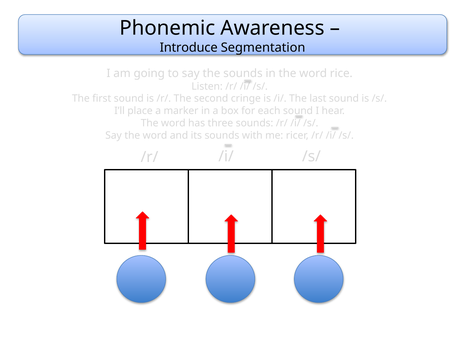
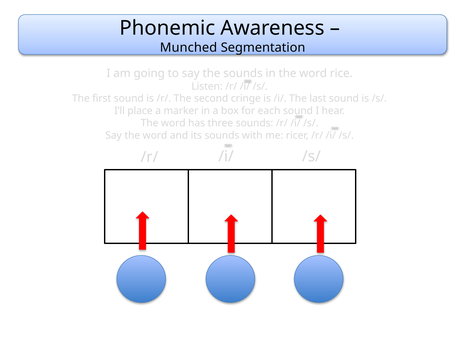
Introduce: Introduce -> Munched (189, 48)
